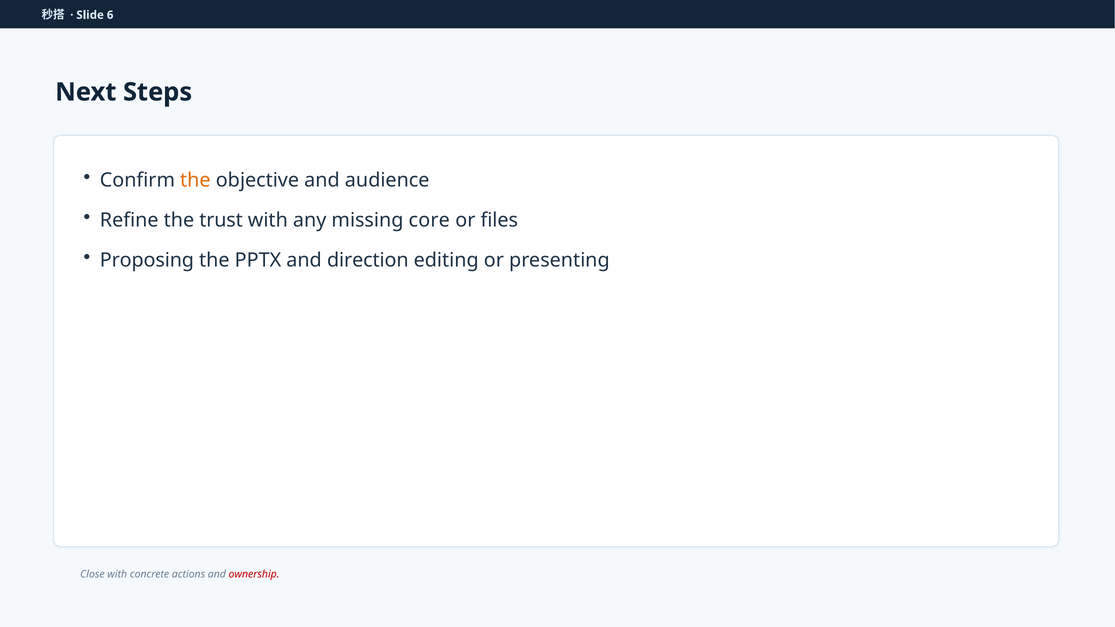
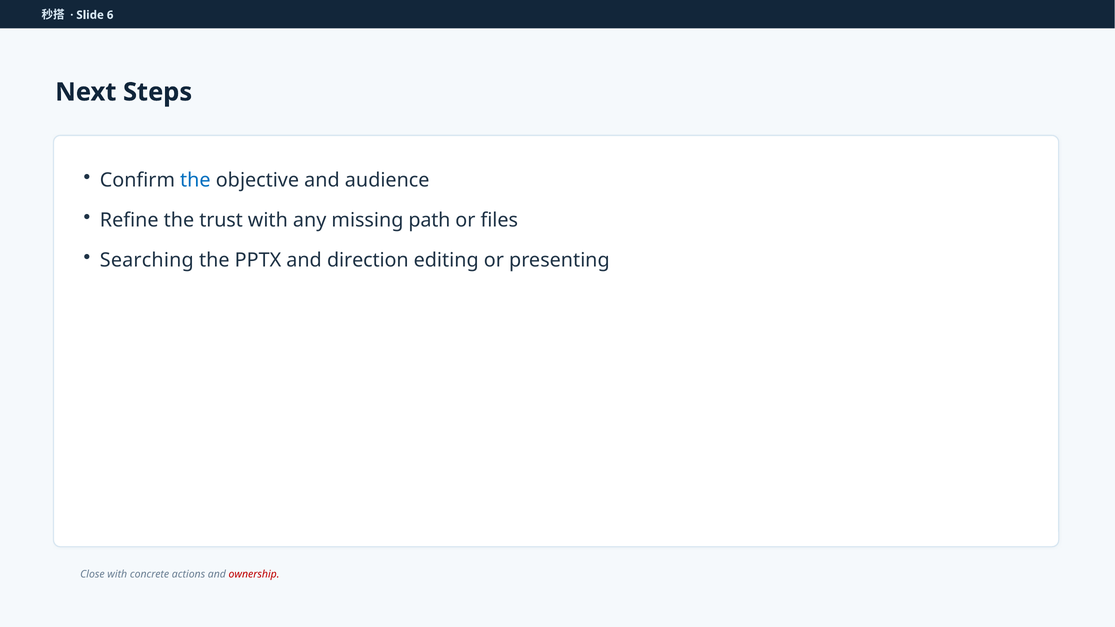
the colour: orange -> blue (195, 180)
core: core -> path (429, 220)
Proposing: Proposing -> Searching (147, 260)
